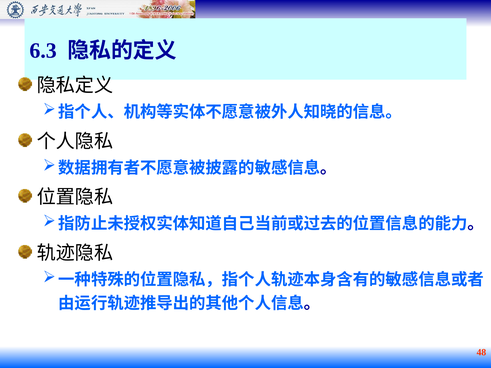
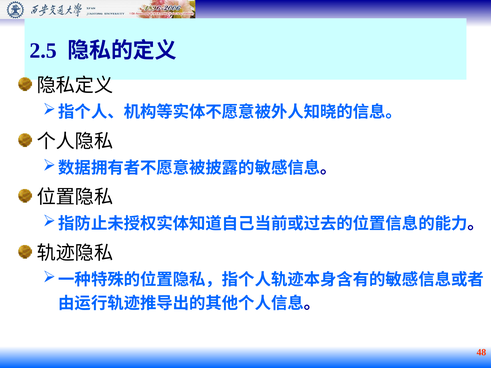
6.3: 6.3 -> 2.5 (43, 51)
